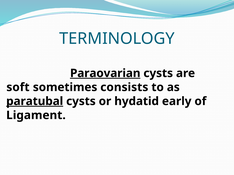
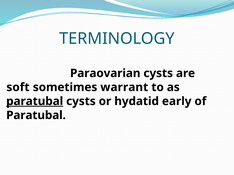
Paraovarian underline: present -> none (105, 73)
consists: consists -> warrant (124, 87)
Ligament: Ligament -> Paratubal (36, 116)
